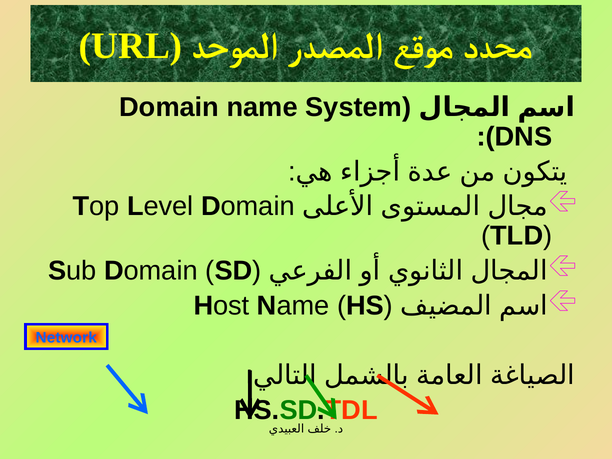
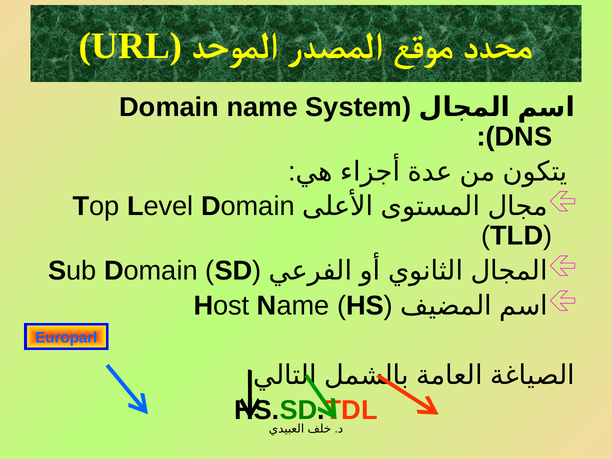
Network: Network -> Europarl (66, 338)
